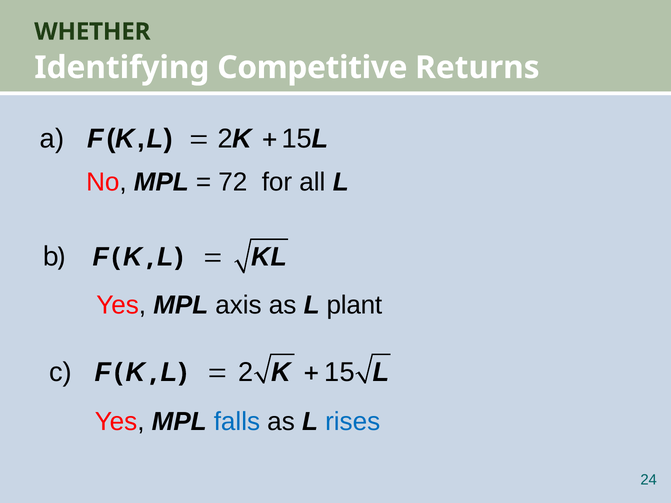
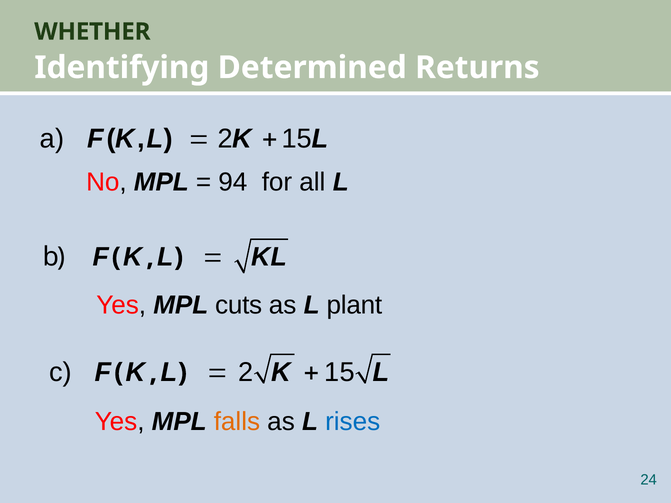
Competitive: Competitive -> Determined (312, 68)
72: 72 -> 94 (233, 182)
axis: axis -> cuts (239, 305)
falls colour: blue -> orange (237, 422)
